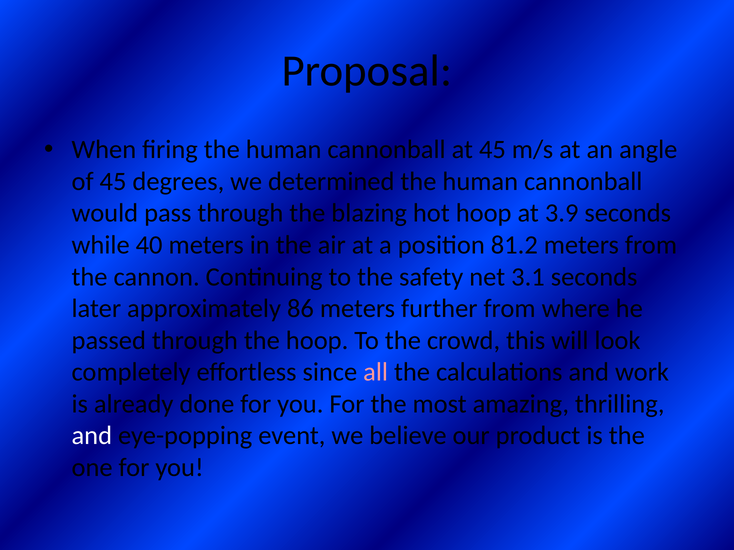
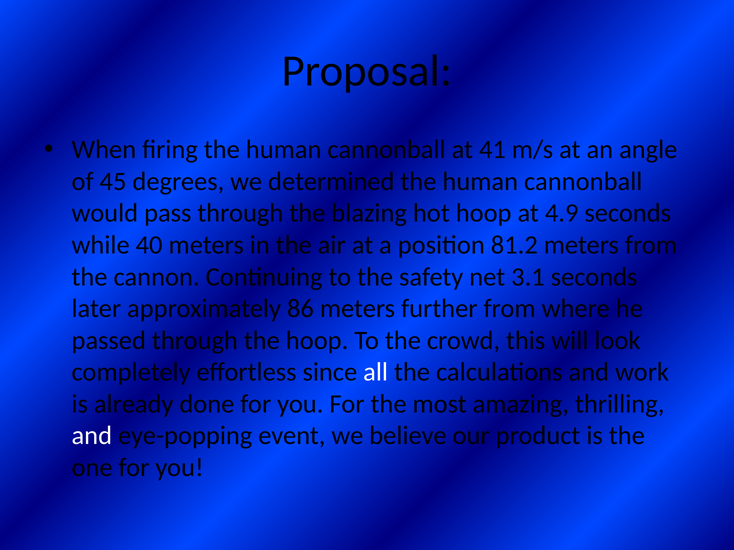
at 45: 45 -> 41 (492, 150)
3.9: 3.9 -> 4.9 (562, 213)
all colour: pink -> white (376, 372)
